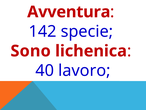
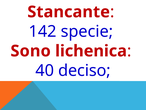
Avventura: Avventura -> Stancante (69, 12)
lavoro: lavoro -> deciso (84, 70)
